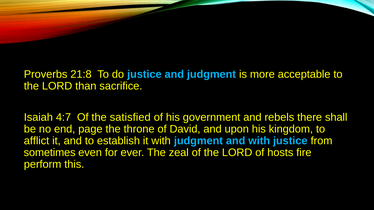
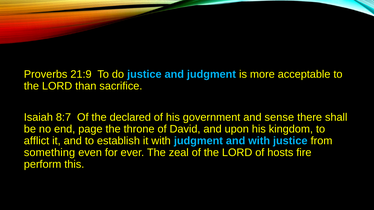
21:8: 21:8 -> 21:9 (81, 75)
4:7: 4:7 -> 8:7 (63, 118)
satisfied: satisfied -> declared (130, 118)
rebels: rebels -> sense (279, 118)
sometimes: sometimes -> something (49, 153)
